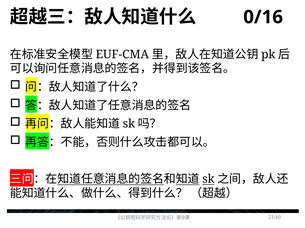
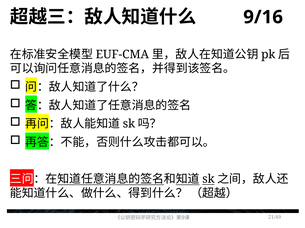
0/16: 0/16 -> 9/16 (263, 17)
